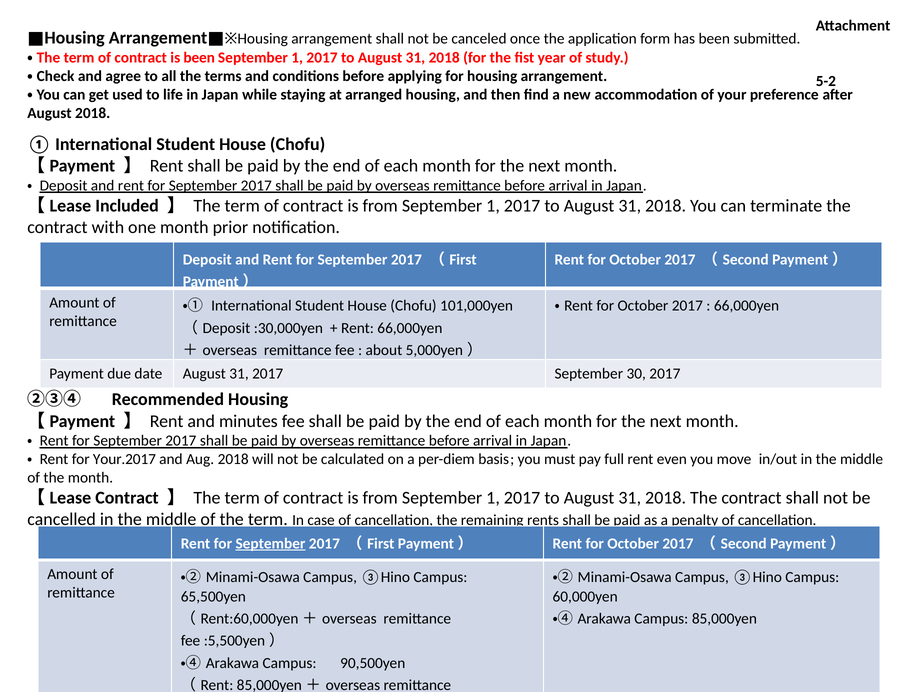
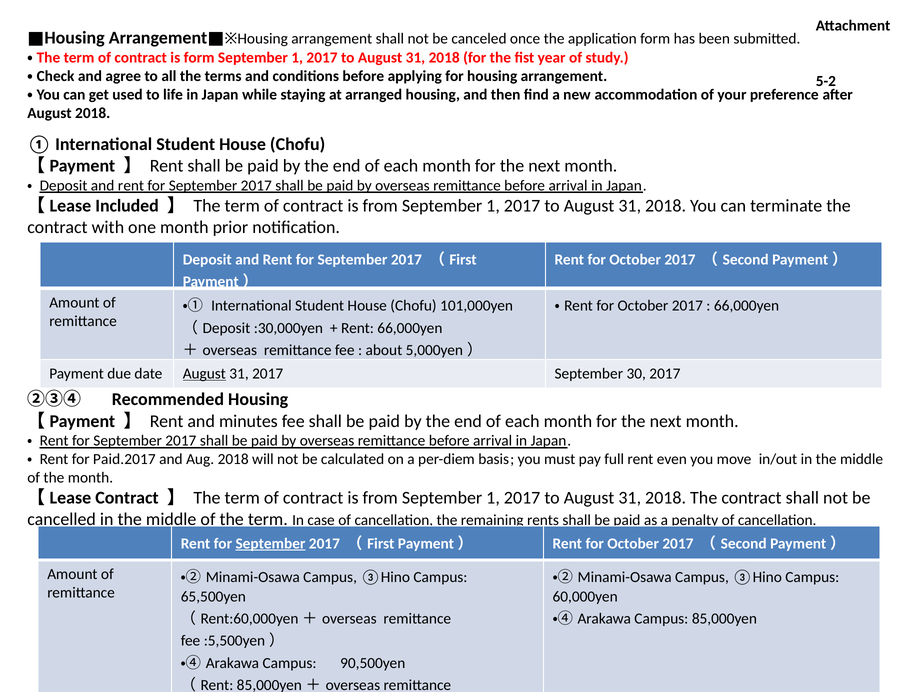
is been: been -> form (199, 58)
August underline: none -> present (204, 373)
Your.2017: Your.2017 -> Paid.2017 (124, 459)
